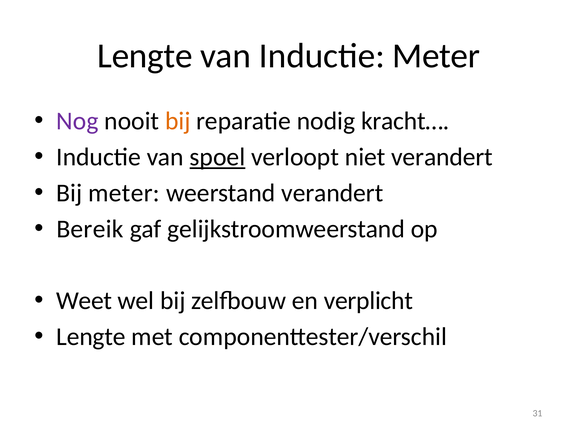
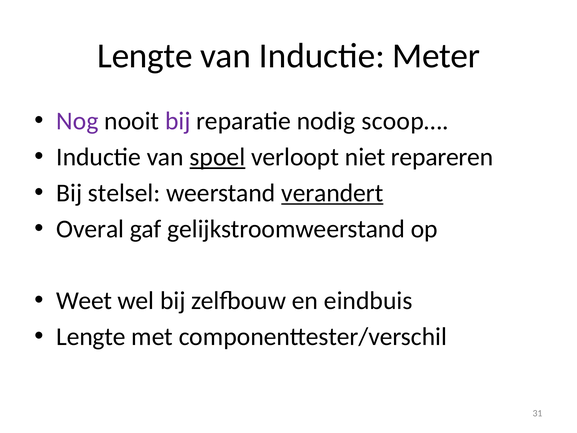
bij colour: orange -> purple (178, 121)
kracht…: kracht… -> scoop… (405, 121)
niet verandert: verandert -> repareren (442, 157)
Bij meter: meter -> stelsel (124, 193)
verandert underline: none -> present (332, 193)
Bereik: Bereik -> Overal (90, 229)
verplicht: verplicht -> eindbuis (368, 301)
